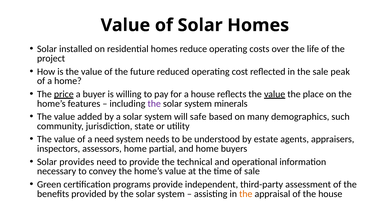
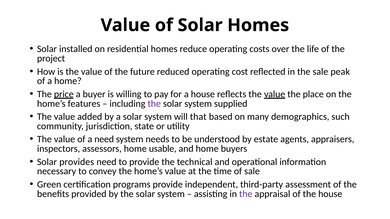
minerals: minerals -> supplied (231, 104)
safe: safe -> that (198, 117)
partial: partial -> usable (163, 149)
the colour: orange -> purple (246, 194)
